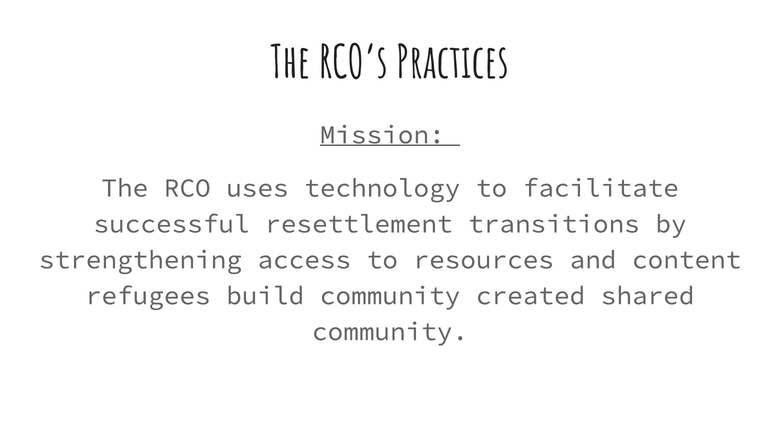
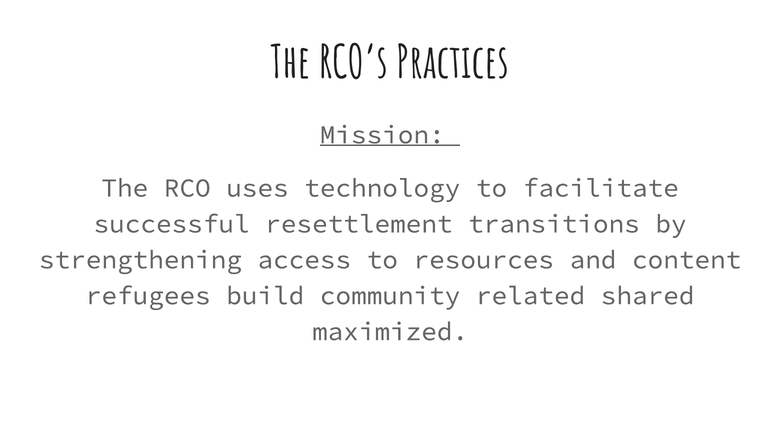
created: created -> related (531, 295)
community: community -> maximized (390, 331)
